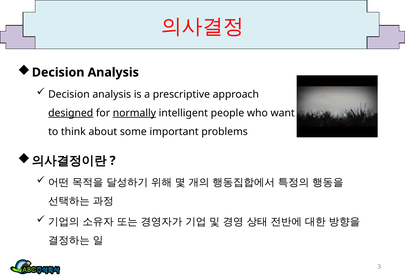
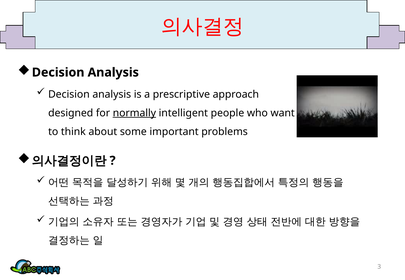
designed underline: present -> none (71, 113)
